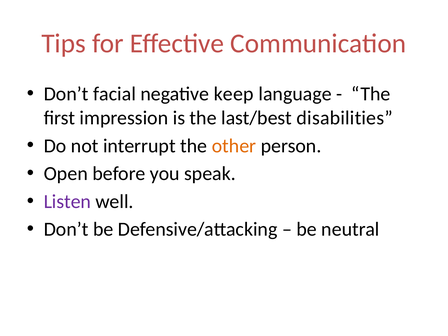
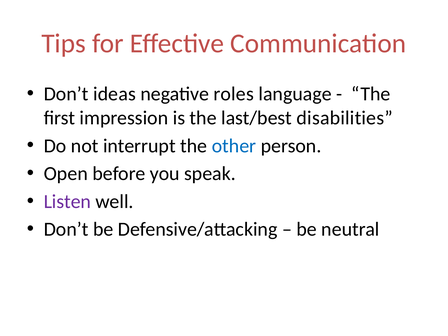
facial: facial -> ideas (114, 94)
keep: keep -> roles (234, 94)
other colour: orange -> blue (234, 146)
